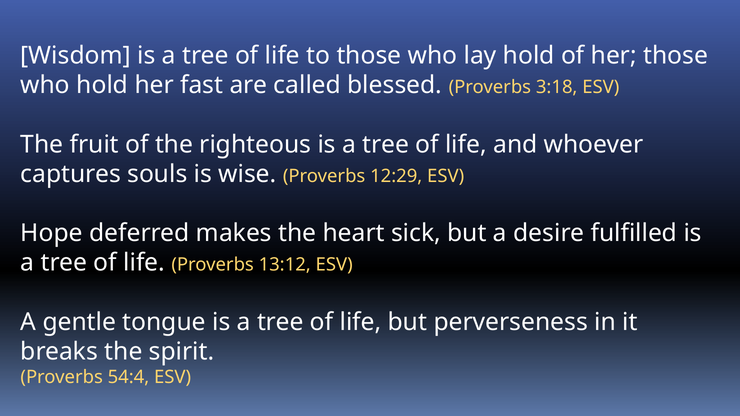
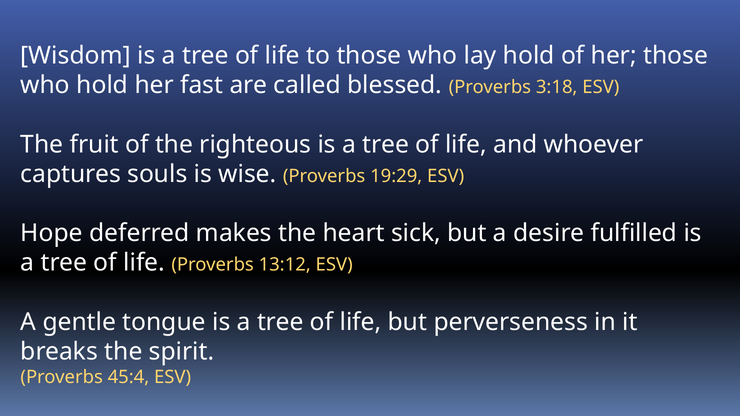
12:29: 12:29 -> 19:29 (396, 176)
54:4: 54:4 -> 45:4 (128, 377)
